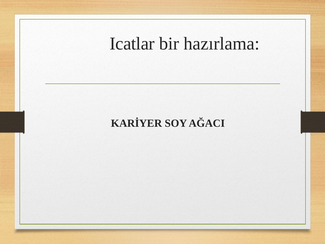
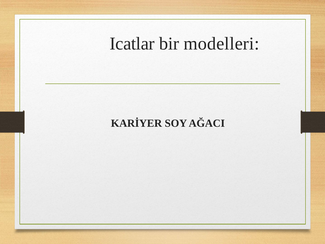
hazırlama: hazırlama -> modelleri (222, 44)
